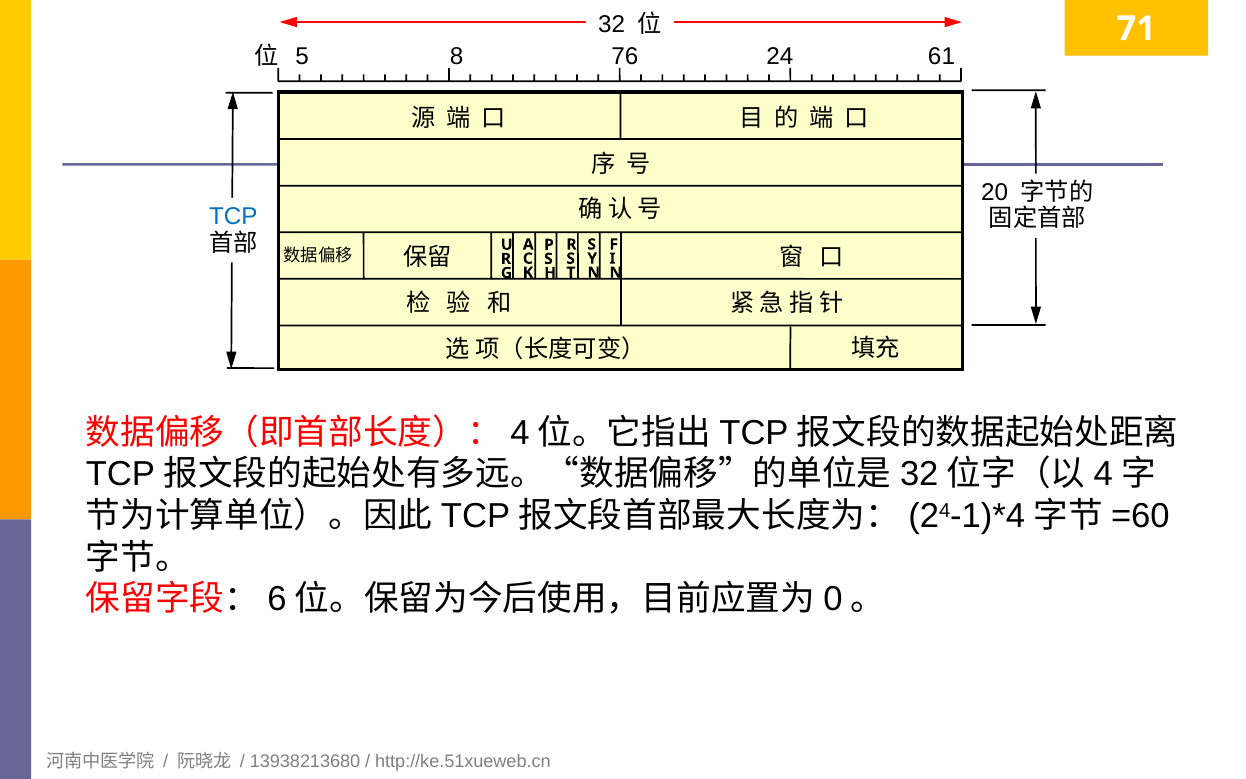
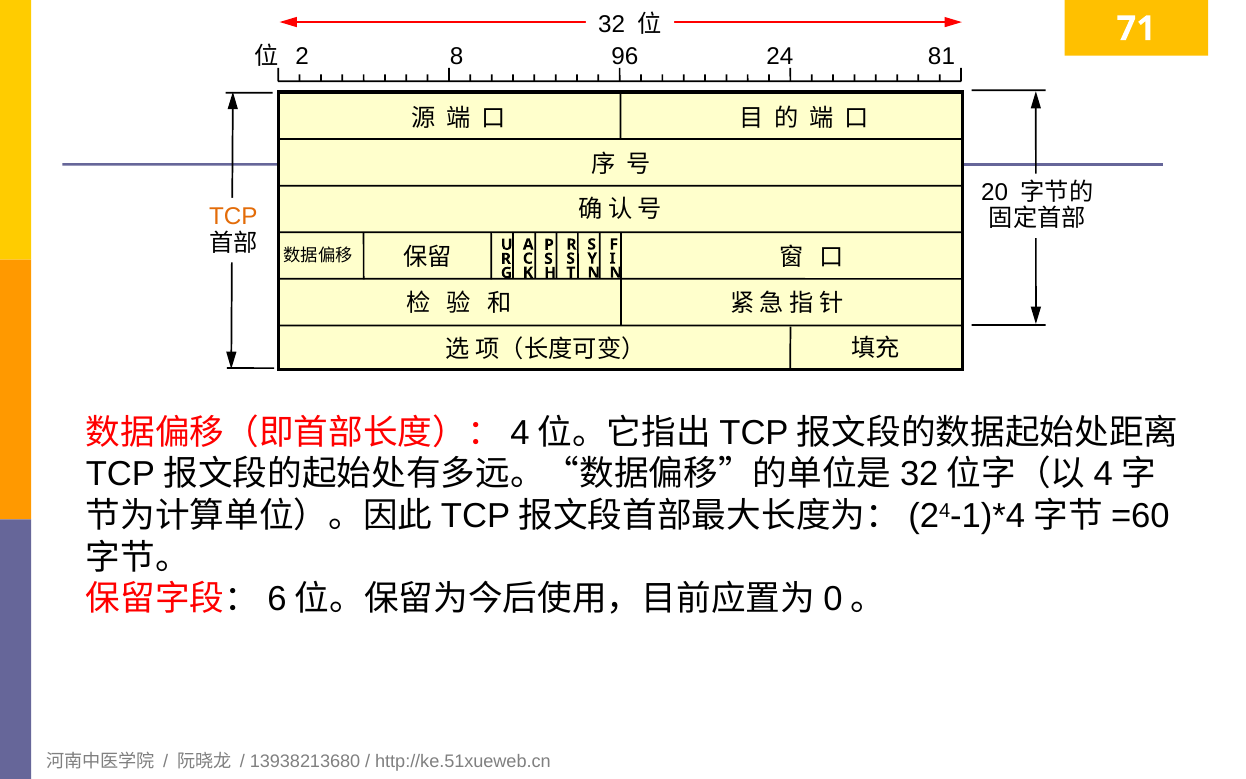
5: 5 -> 2 (302, 56)
76: 76 -> 96 (625, 56)
61: 61 -> 81 (941, 56)
TCP colour: blue -> orange (233, 217)
